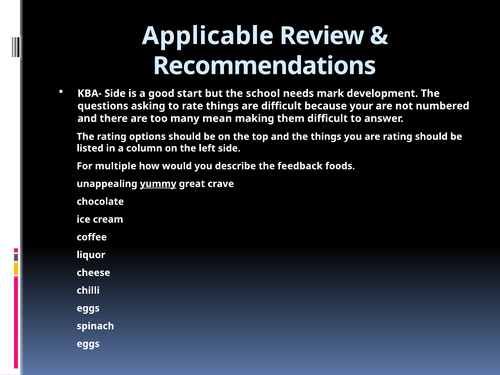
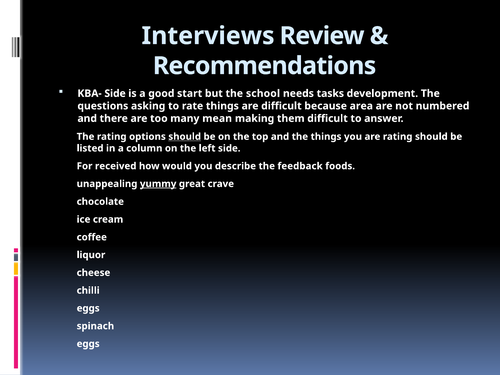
Applicable: Applicable -> Interviews (208, 36)
mark: mark -> tasks (330, 93)
your: your -> area (361, 106)
should underline: none -> present (185, 137)
multiple: multiple -> received (116, 166)
